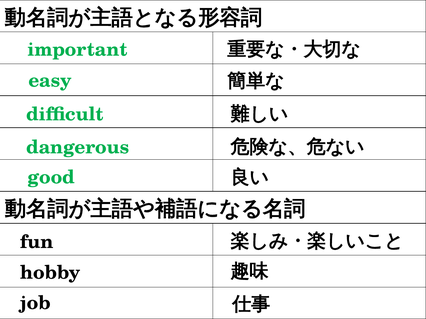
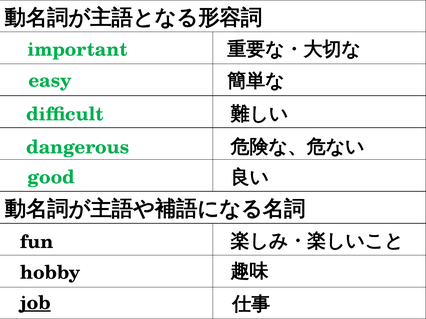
job underline: none -> present (35, 303)
